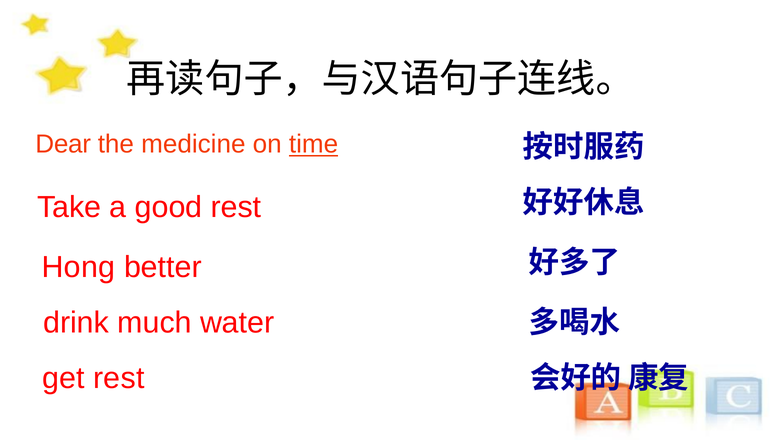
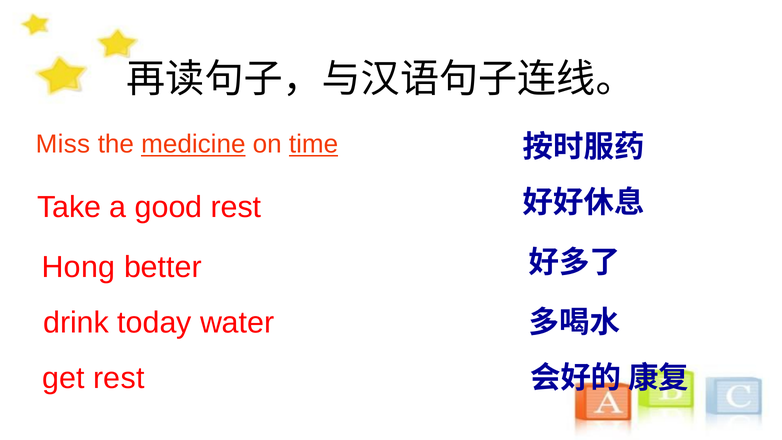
Dear: Dear -> Miss (63, 144)
medicine underline: none -> present (193, 144)
much: much -> today (154, 323)
